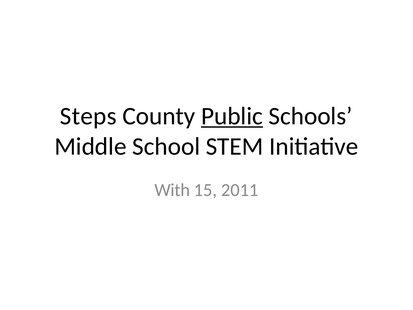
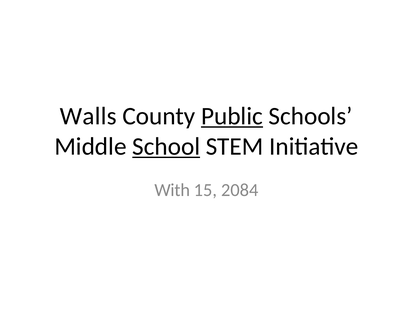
Steps: Steps -> Walls (88, 116)
School underline: none -> present (166, 146)
2011: 2011 -> 2084 (240, 190)
